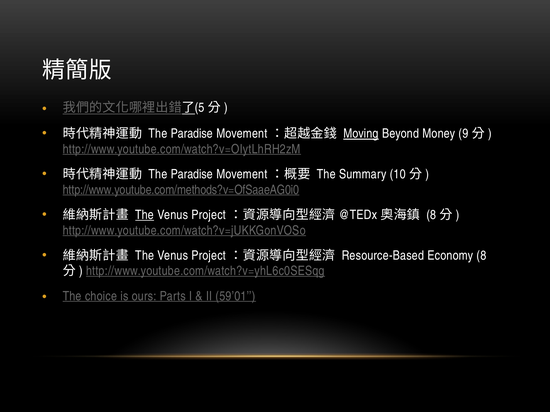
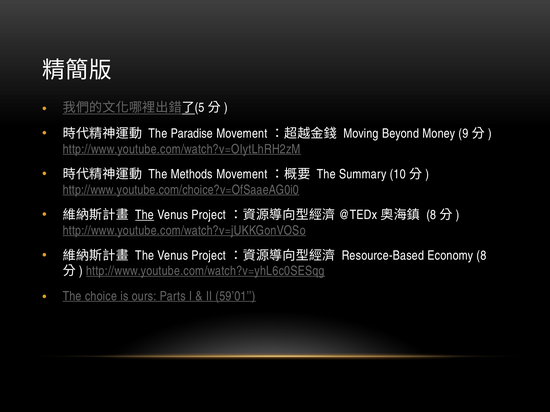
Moving underline: present -> none (361, 134)
Paradise: Paradise -> Methods (192, 174)
http://www.youtube.com/methods?v=OfSaaeAG0i0: http://www.youtube.com/methods?v=OfSaaeAG0i0 -> http://www.youtube.com/choice?v=OfSaaeAG0i0 (181, 190)
